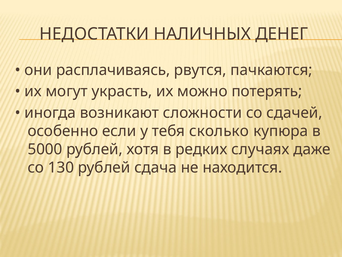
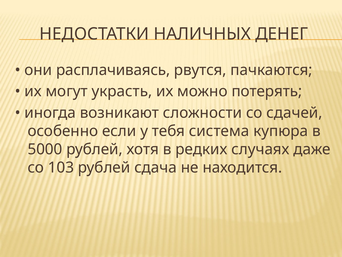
сколько: сколько -> система (219, 131)
130: 130 -> 103 (61, 167)
